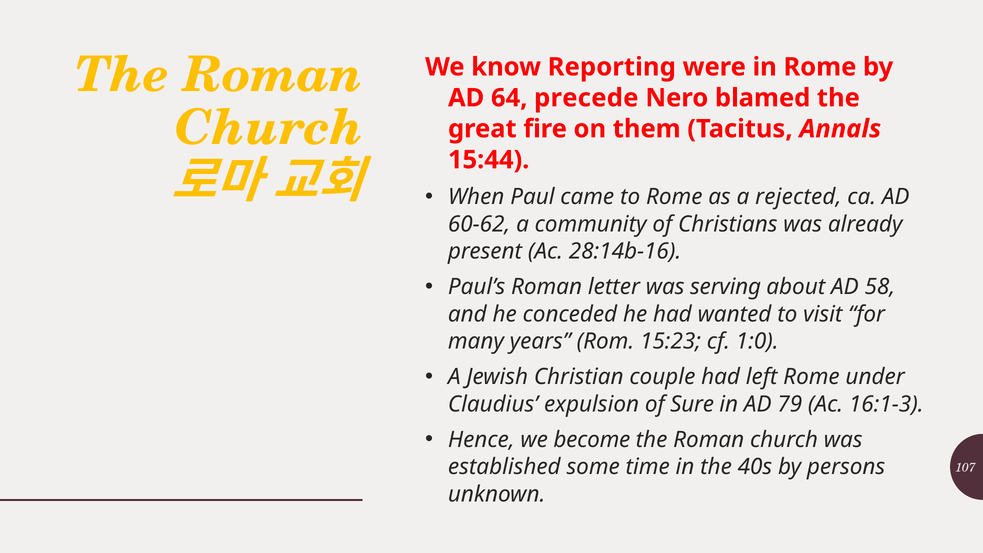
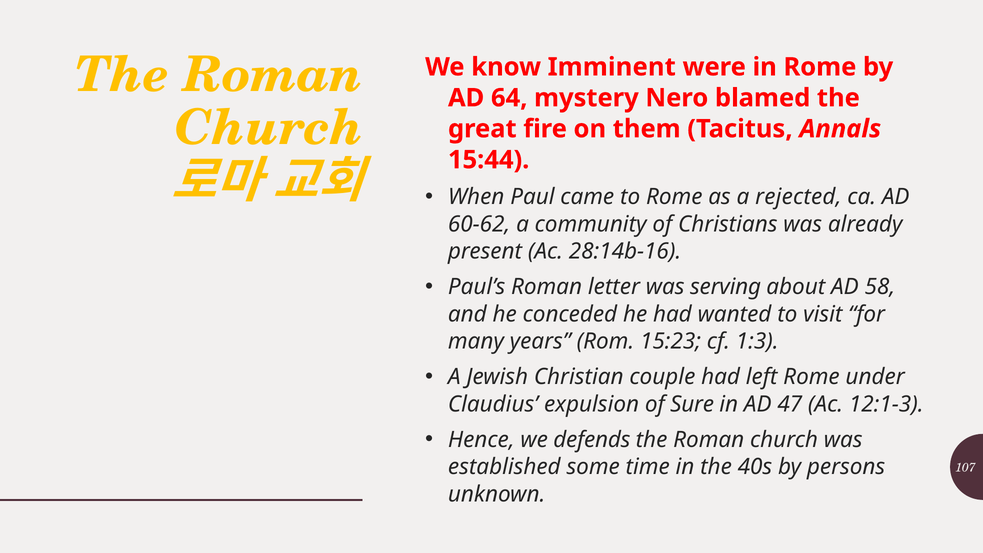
Reporting: Reporting -> Imminent (612, 67)
precede: precede -> mystery (586, 98)
1:0: 1:0 -> 1:3 (757, 341)
79: 79 -> 47 (790, 404)
16:1-3: 16:1-3 -> 12:1-3 (886, 404)
become: become -> defends (592, 440)
